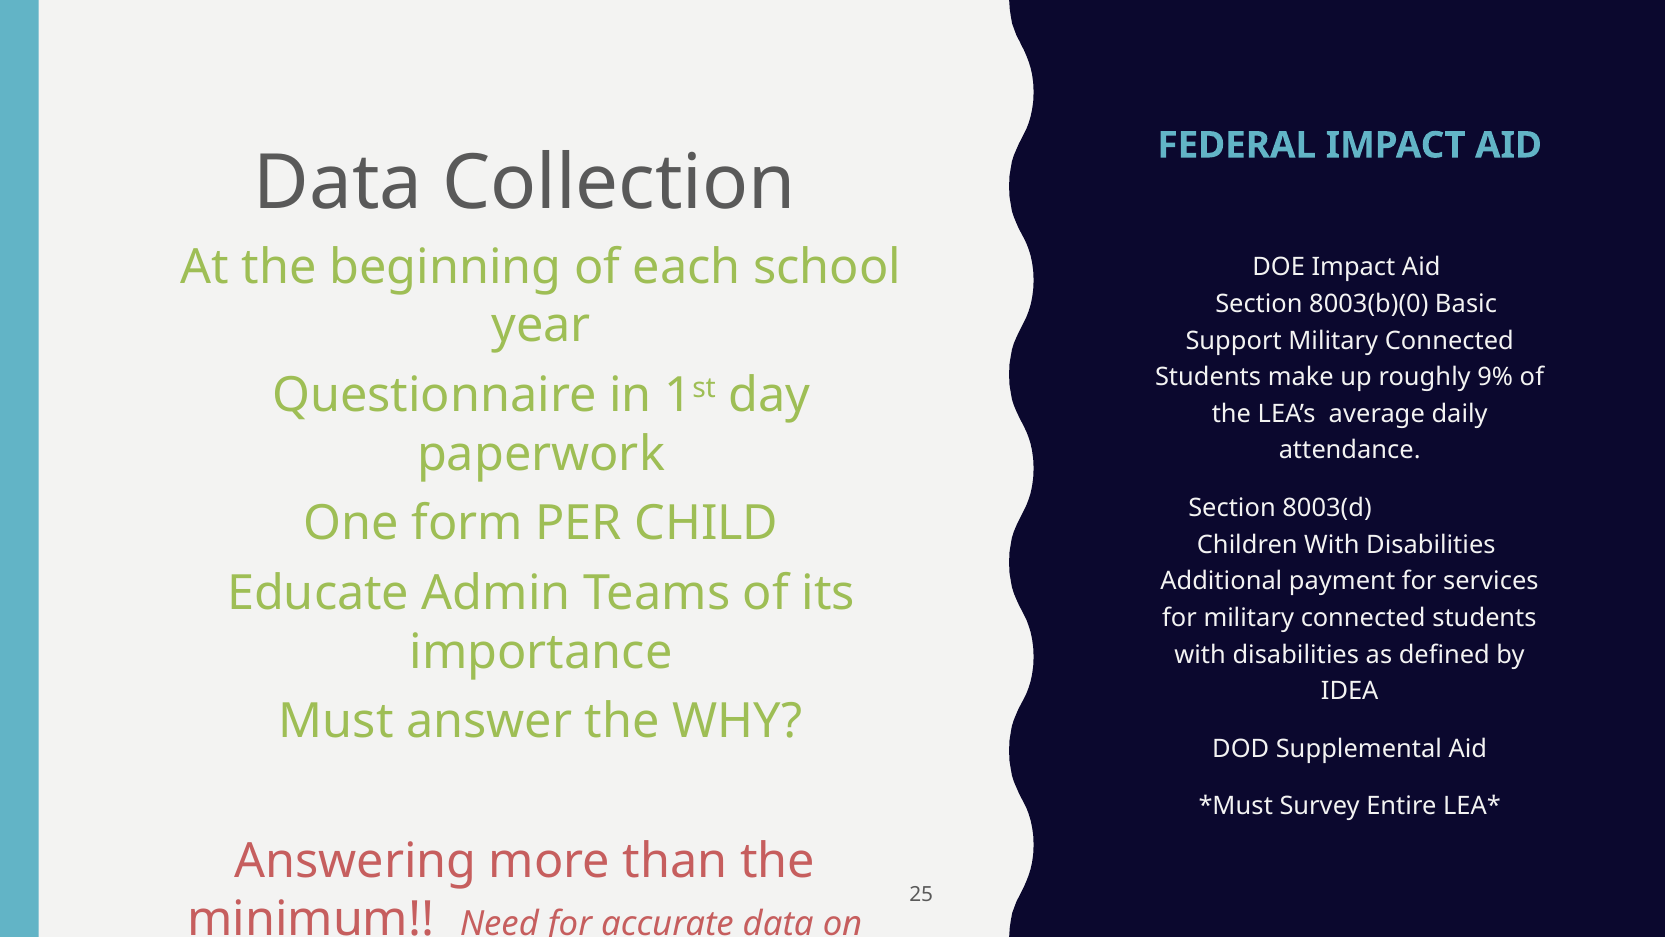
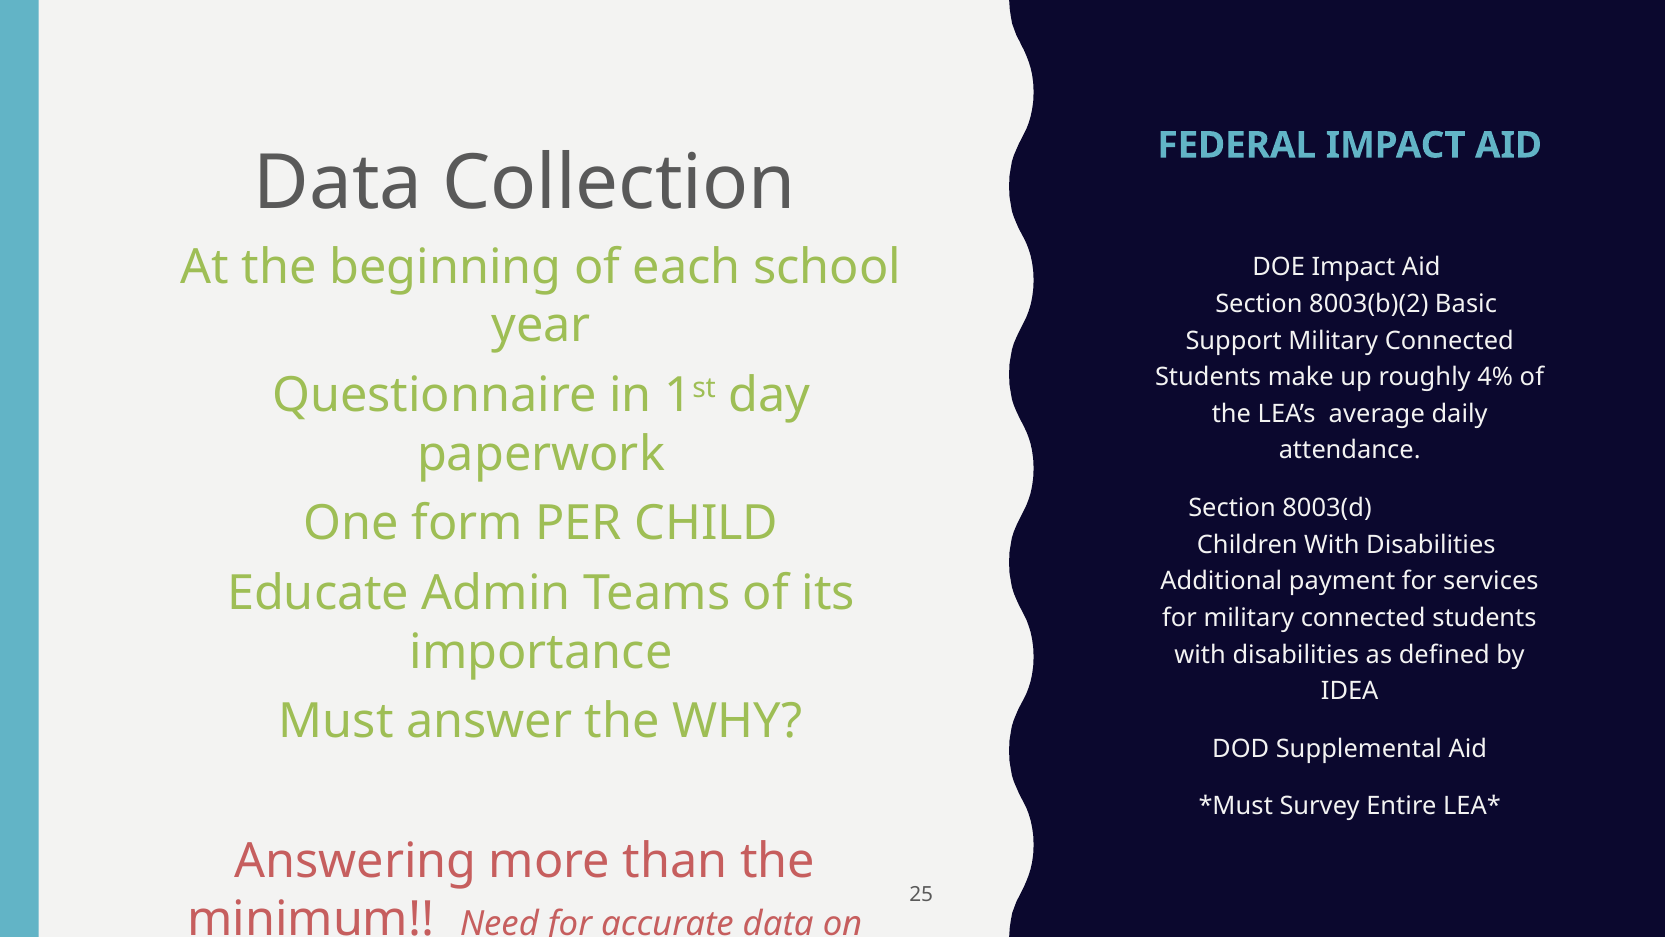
8003(b)(0: 8003(b)(0 -> 8003(b)(2 (1369, 304)
9%: 9% -> 4% (1495, 377)
